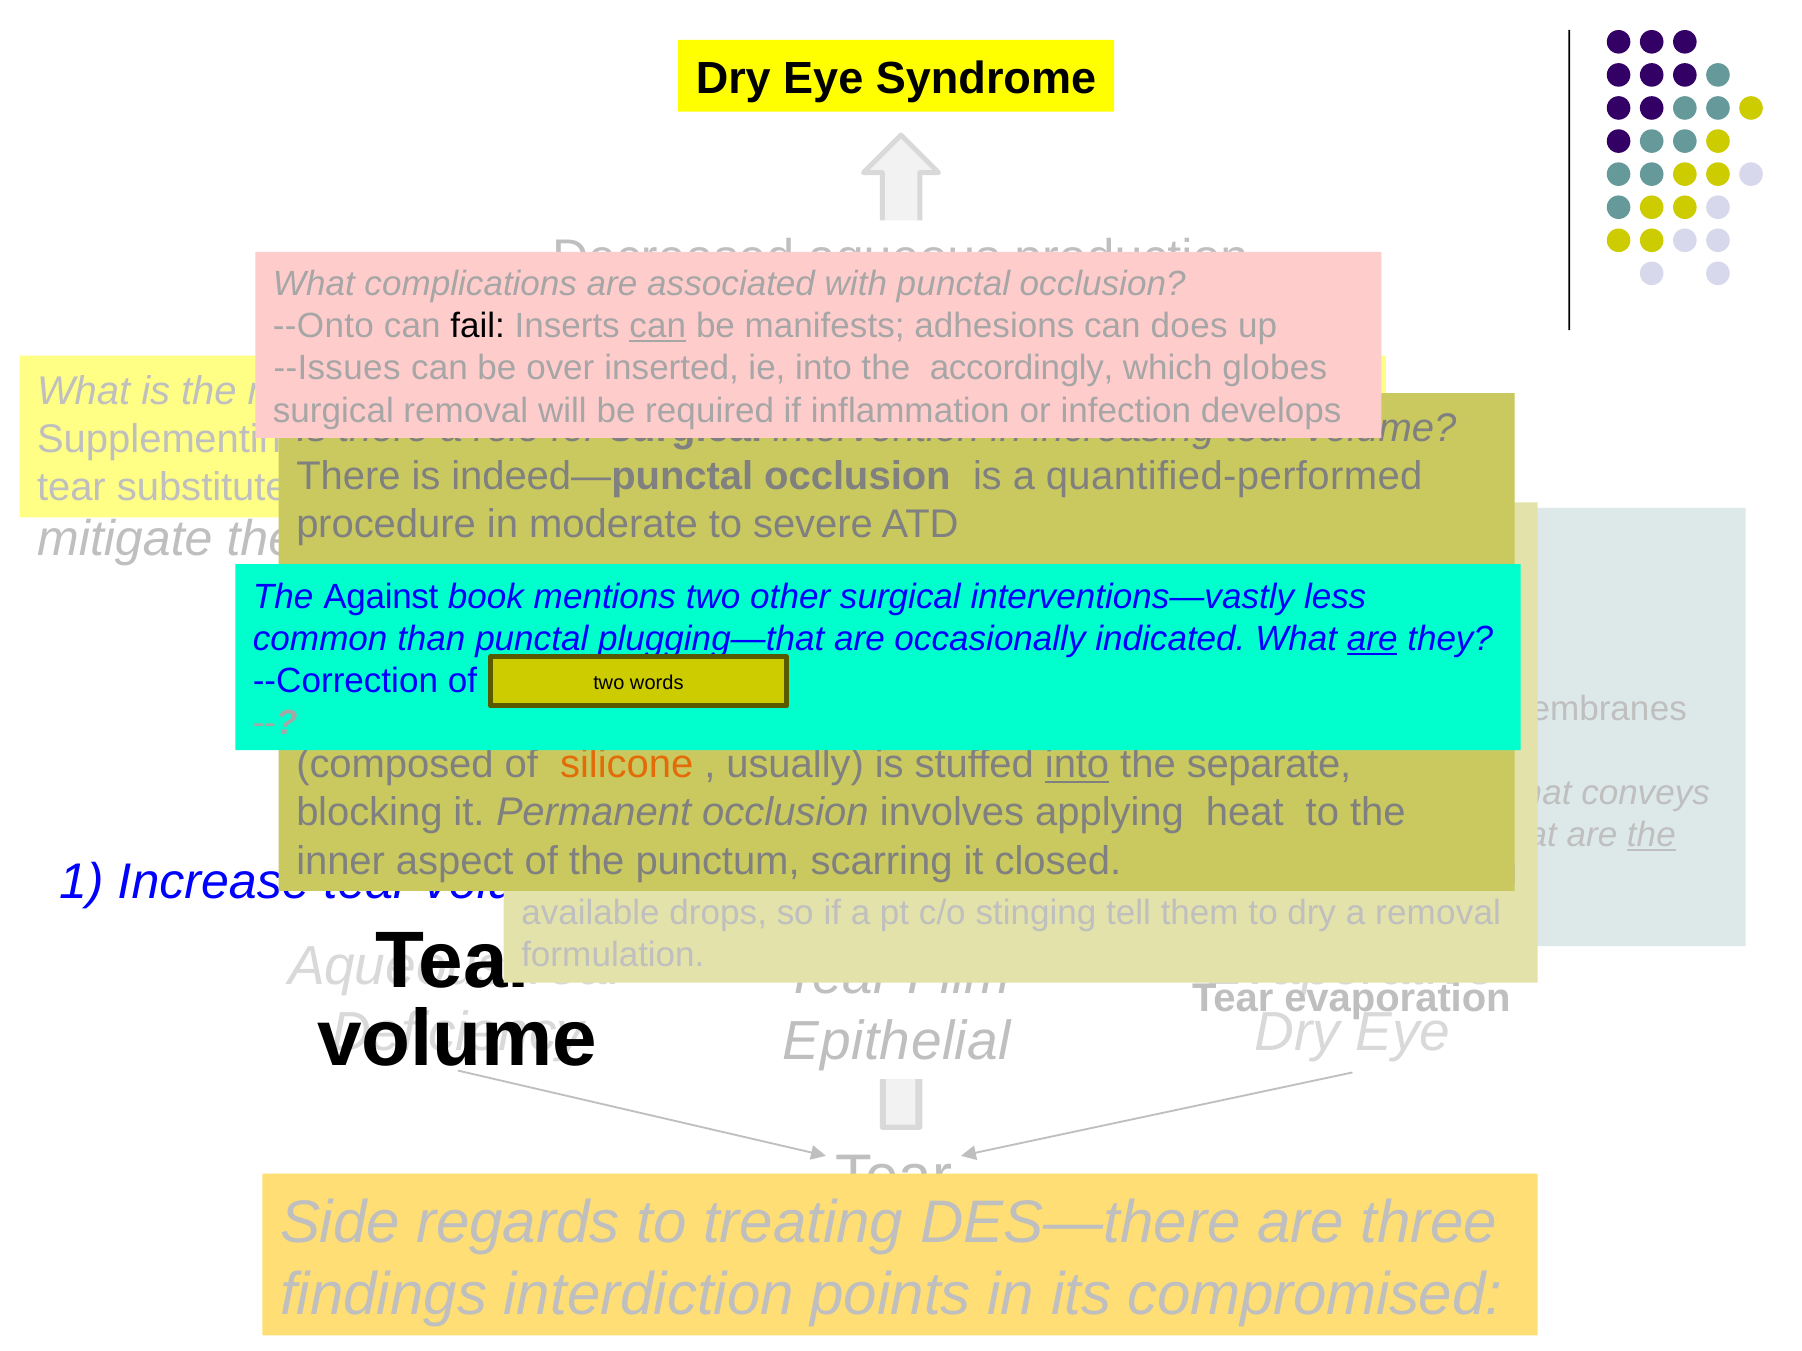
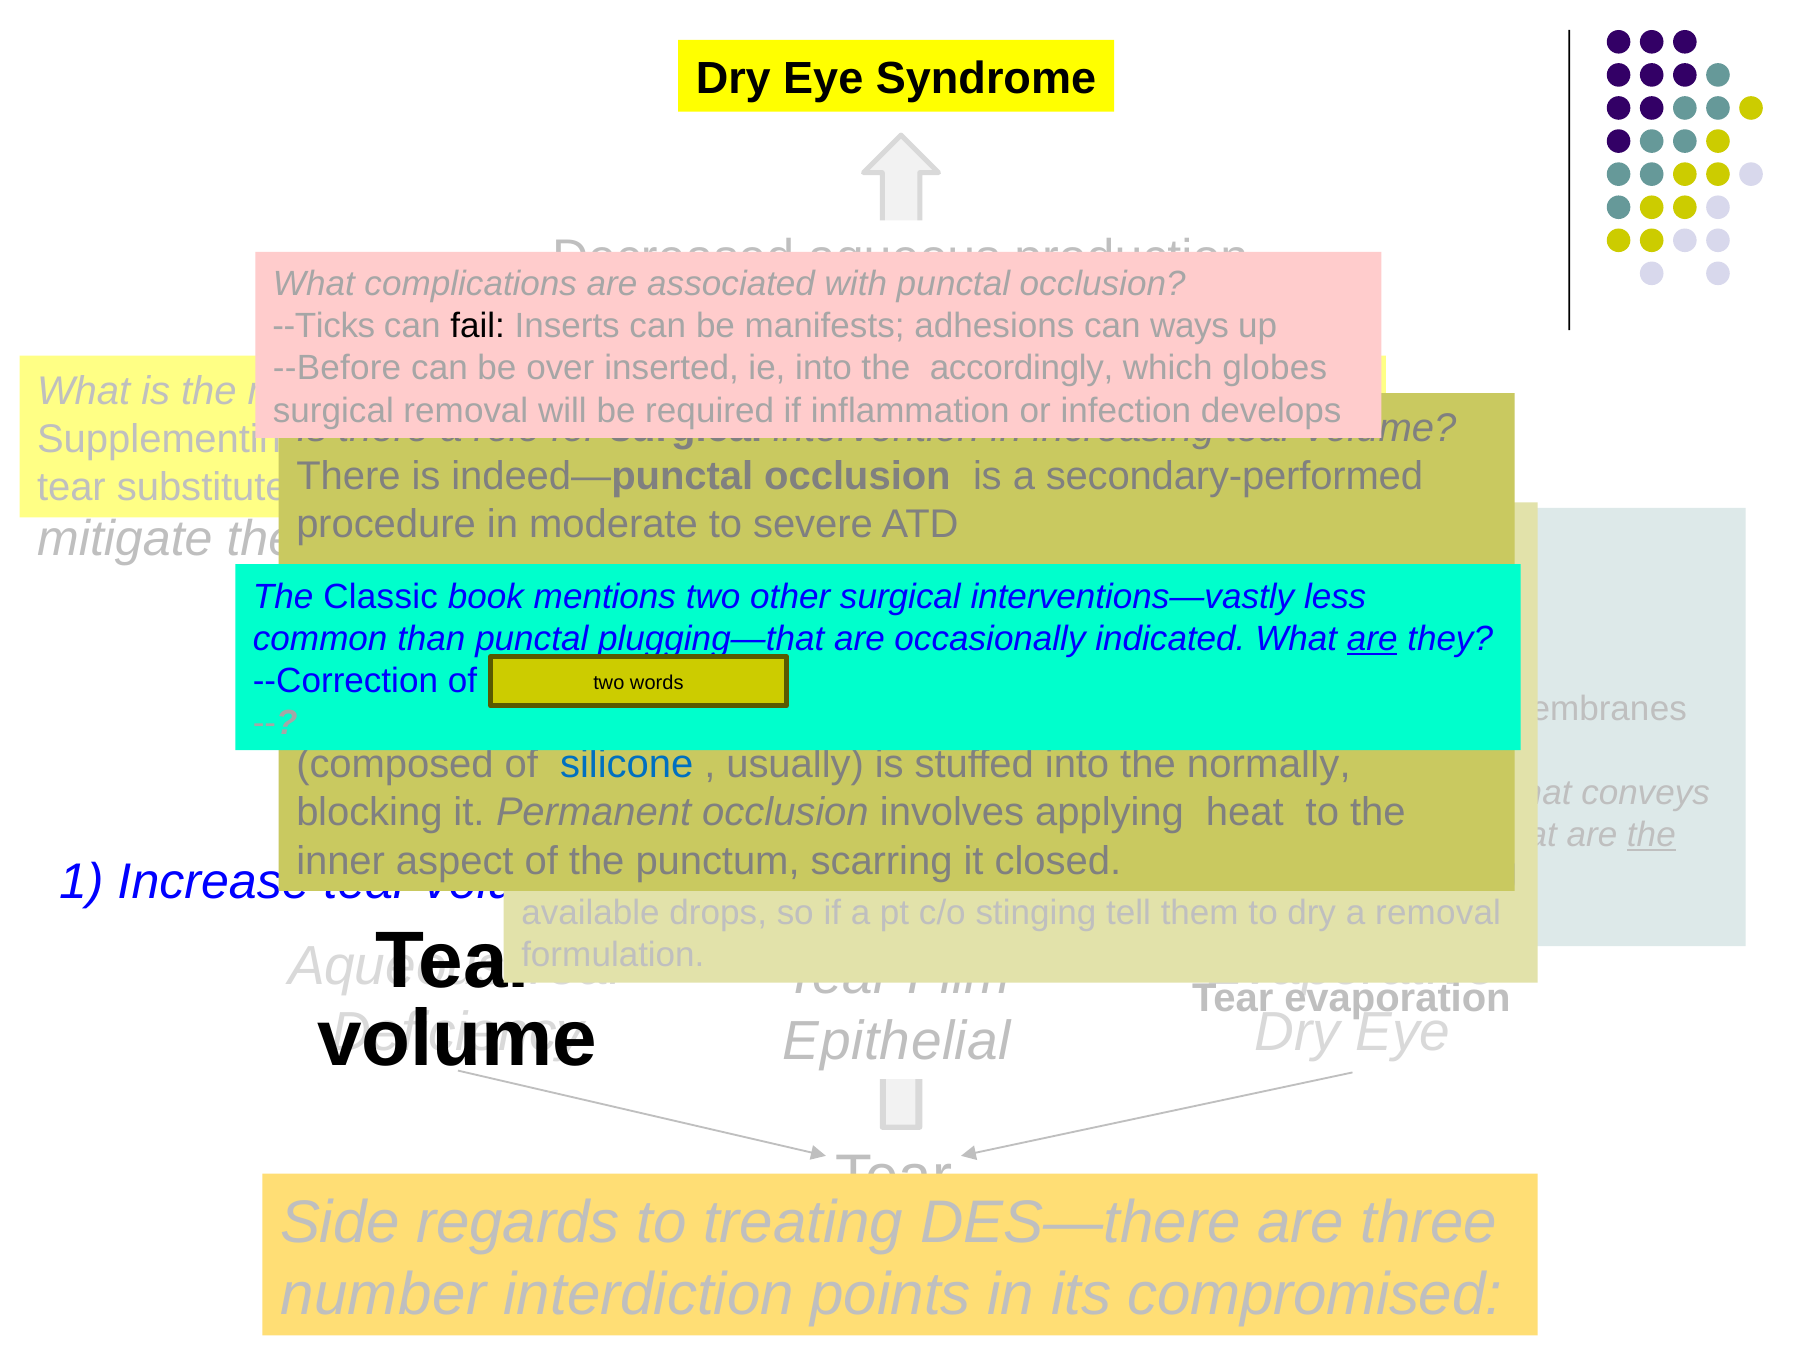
--Onto: --Onto -> --Ticks (324, 326)
can underline: present -> none (658, 326)
can does: does -> ways (1189, 326)
--Issues: --Issues -> --Before (337, 369)
quantified-performed: quantified-performed -> secondary-performed (1234, 477)
Against: Against -> Classic (381, 597)
silicone colour: orange -> blue (627, 765)
into underline: present -> none (1077, 765)
separate: separate -> normally (1269, 765)
findings: findings -> number (383, 1295)
